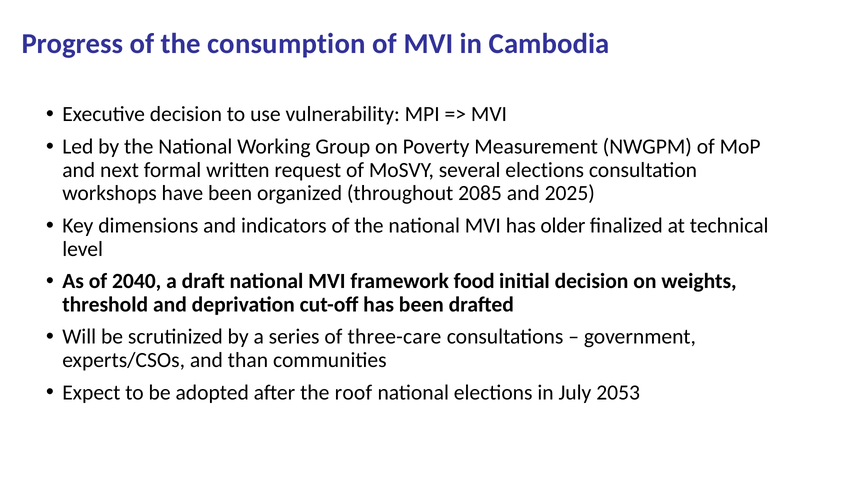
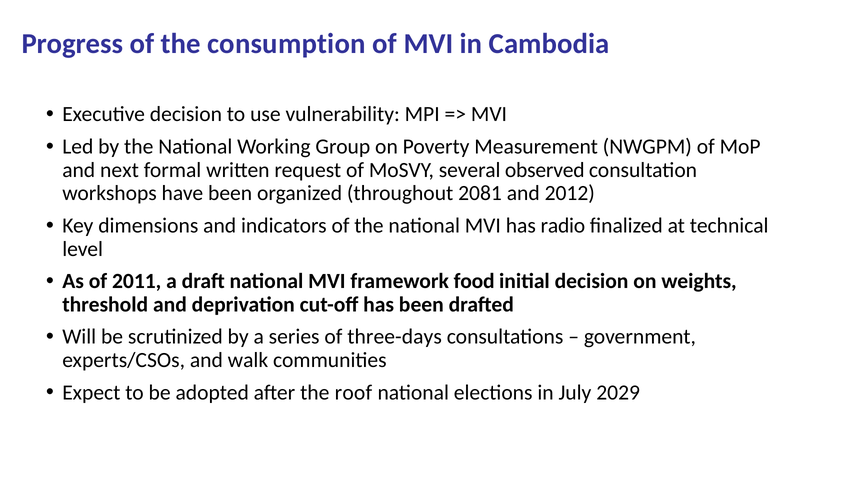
several elections: elections -> observed (545, 170)
2085: 2085 -> 2081 (480, 193)
2025: 2025 -> 2012 (570, 193)
older: older -> radio (563, 225)
2040: 2040 -> 2011 (137, 281)
three-care: three-care -> three-days (395, 336)
than: than -> walk (248, 360)
2053: 2053 -> 2029 (618, 392)
